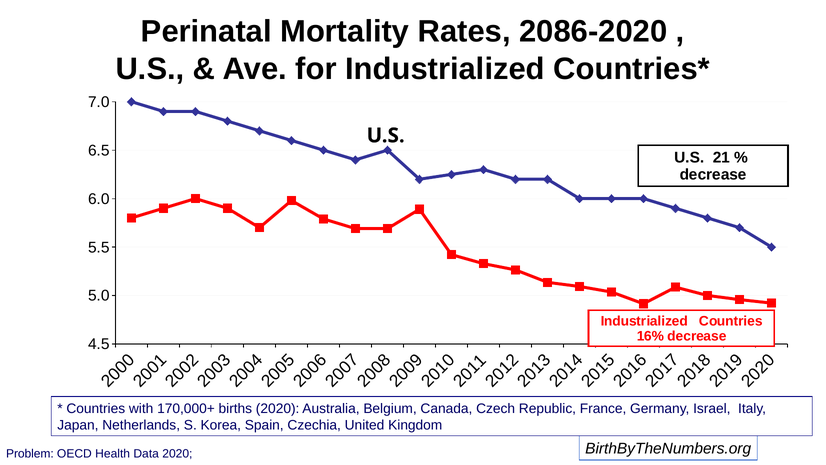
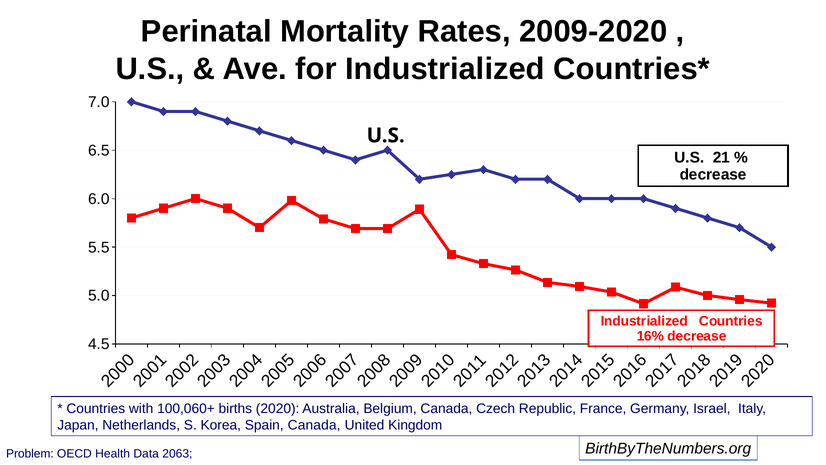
2086-2020: 2086-2020 -> 2009-2020 (593, 32)
170,000+: 170,000+ -> 100,060+ (186, 408)
Spain Czechia: Czechia -> Canada (314, 425)
Data 2020: 2020 -> 2063 (177, 454)
